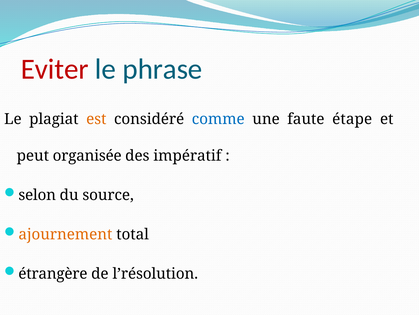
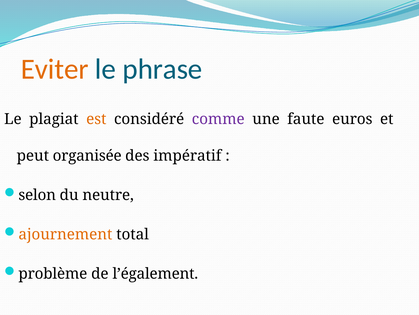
Eviter colour: red -> orange (55, 69)
comme colour: blue -> purple (218, 119)
étape: étape -> euros (352, 119)
source: source -> neutre (108, 195)
étrangère: étrangère -> problème (53, 273)
l’résolution: l’résolution -> l’également (155, 273)
